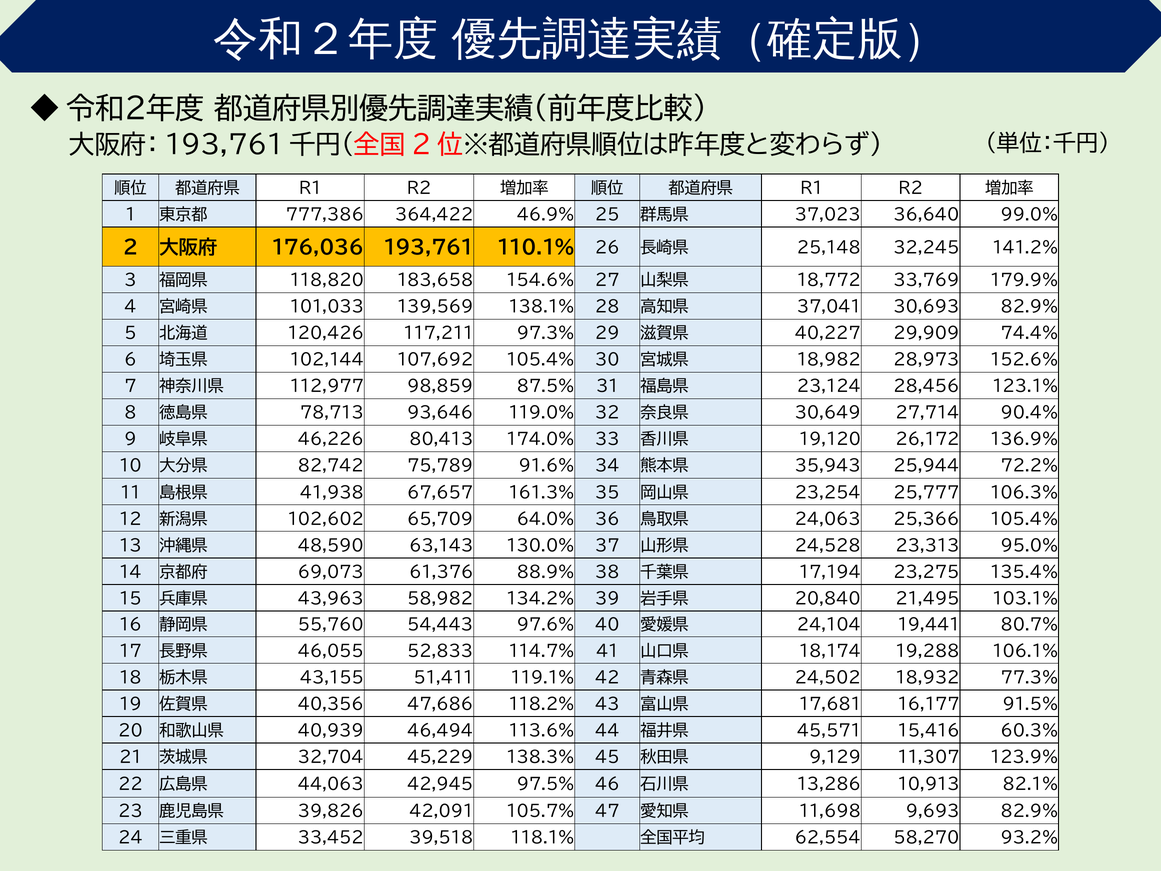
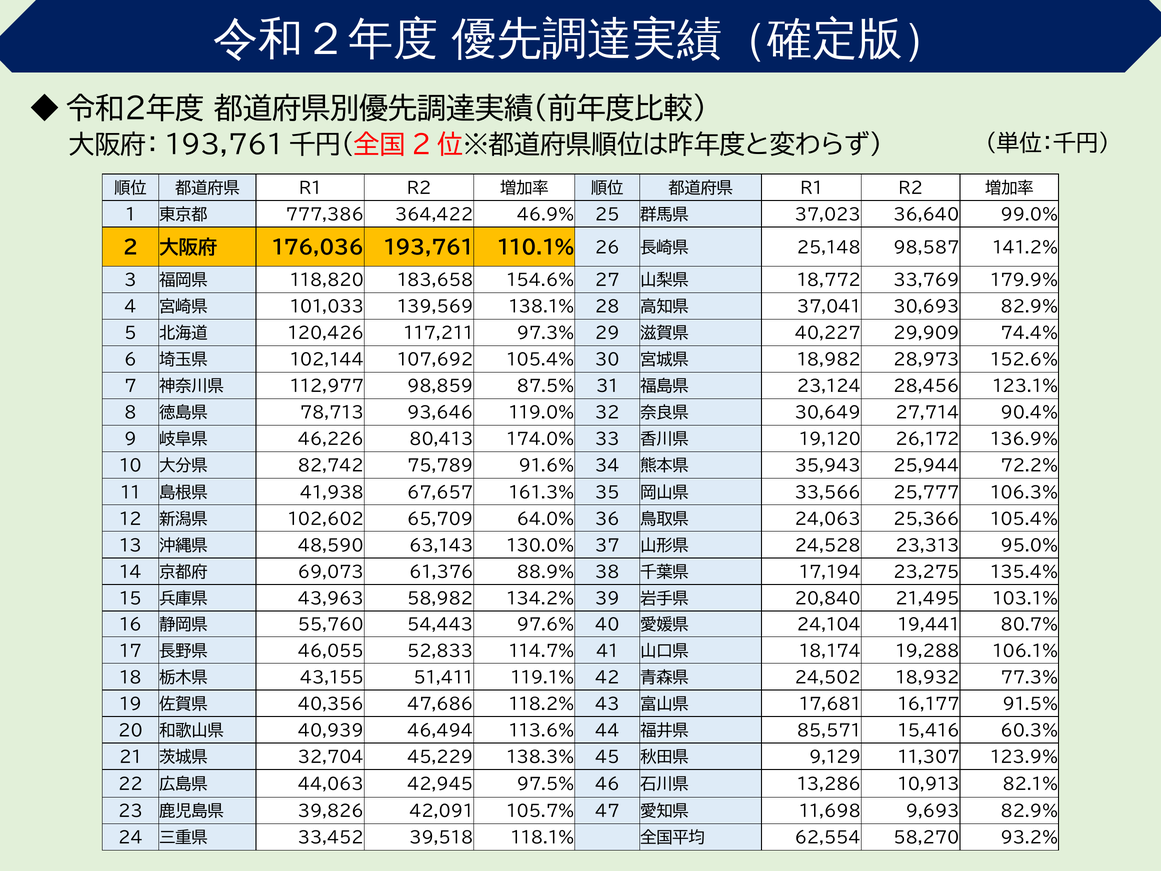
32,245: 32,245 -> 98,587 (926, 248)
23,254: 23,254 -> 33,566 (828, 493)
45,571: 45,571 -> 85,571 (829, 731)
